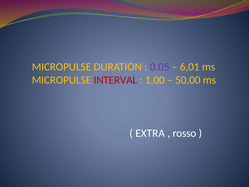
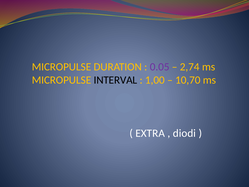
6,01: 6,01 -> 2,74 (190, 67)
INTERVAL colour: red -> black (115, 80)
50,00: 50,00 -> 10,70 (188, 80)
rosso: rosso -> diodi (184, 133)
